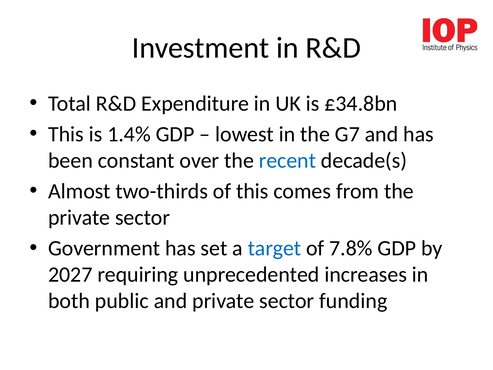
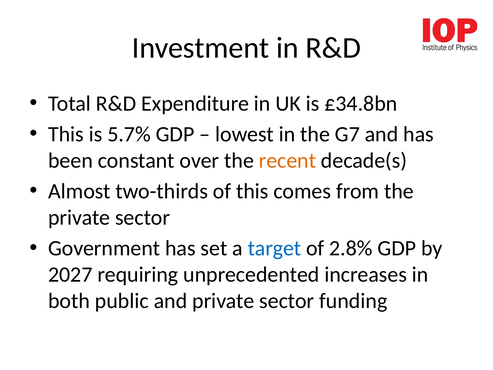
1.4%: 1.4% -> 5.7% (129, 134)
recent colour: blue -> orange (287, 160)
7.8%: 7.8% -> 2.8% (351, 248)
